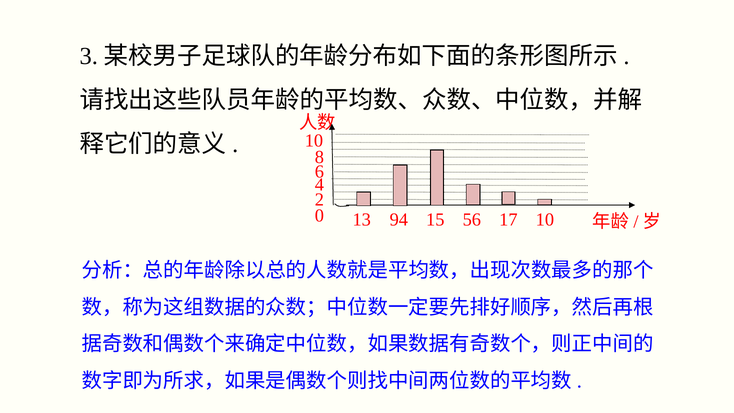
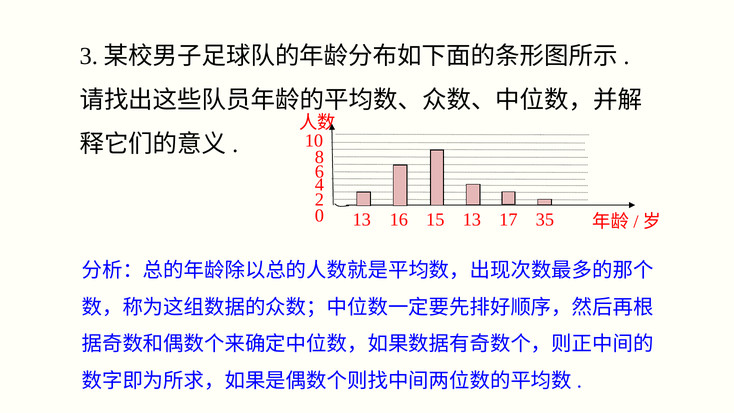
94: 94 -> 16 (399, 220)
15 56: 56 -> 13 (472, 220)
17 10: 10 -> 35 (545, 220)
